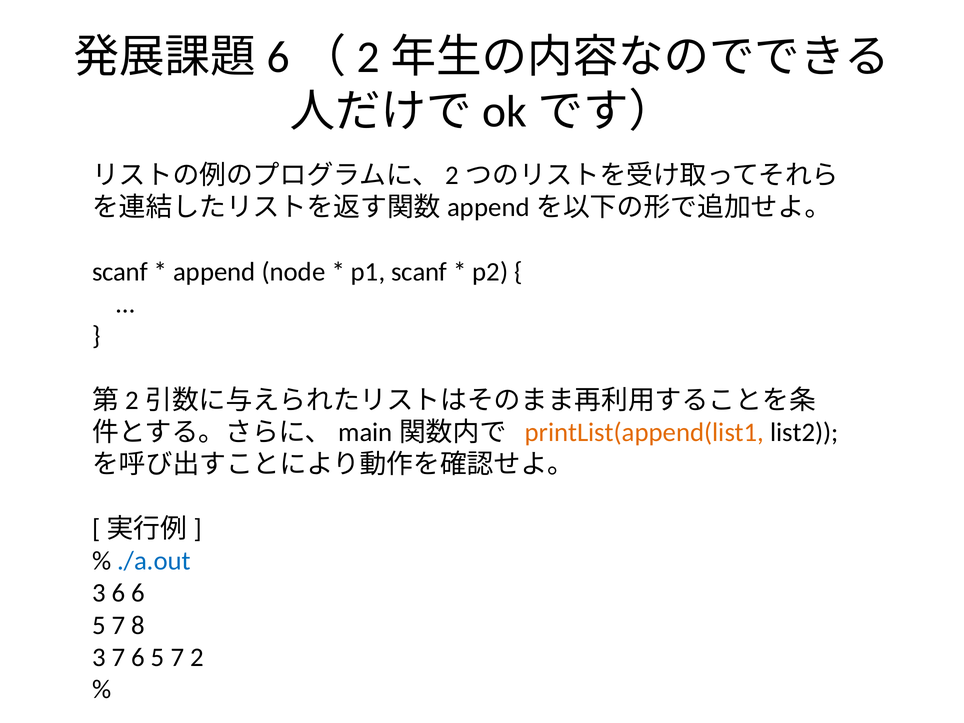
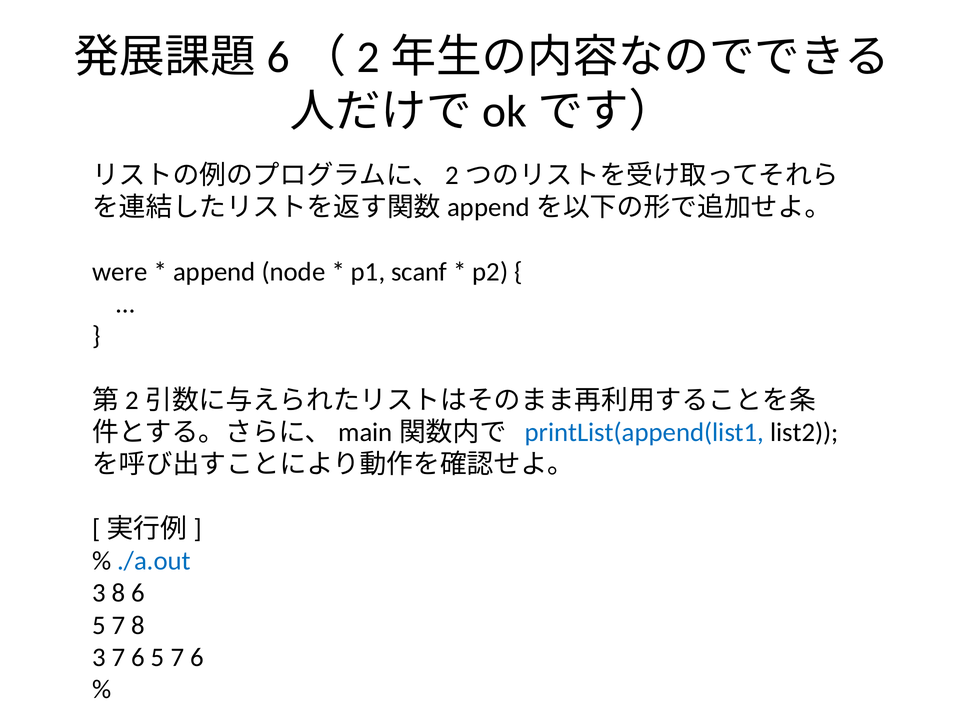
scanf: scanf -> were (120, 272)
printList(append(list1 colour: orange -> blue (644, 432)
3 6: 6 -> 8 (118, 593)
5 7 2: 2 -> 6 (197, 657)
